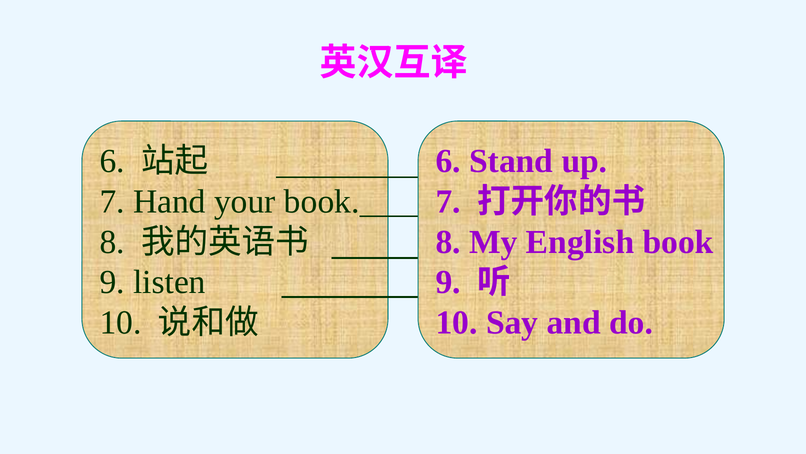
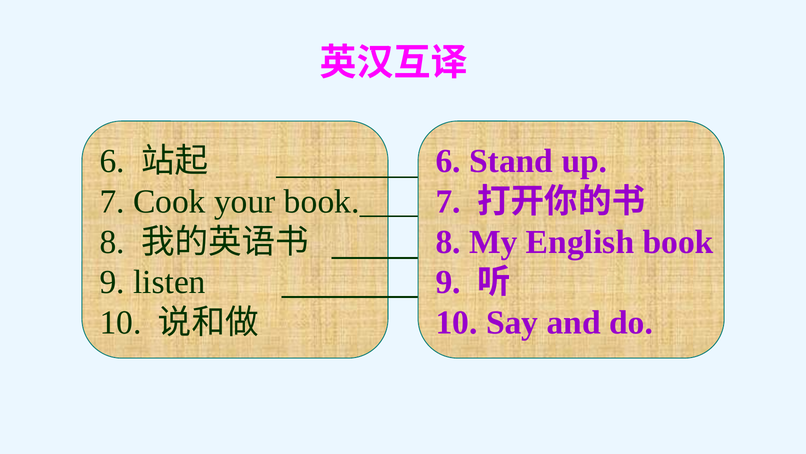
Hand: Hand -> Cook (169, 201)
